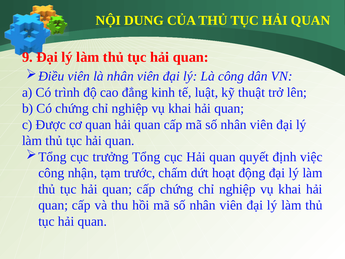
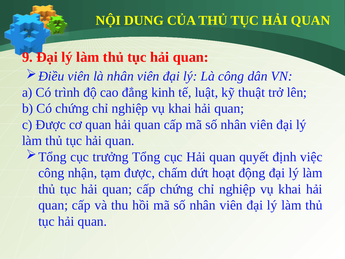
tạm trước: trước -> được (140, 173)
